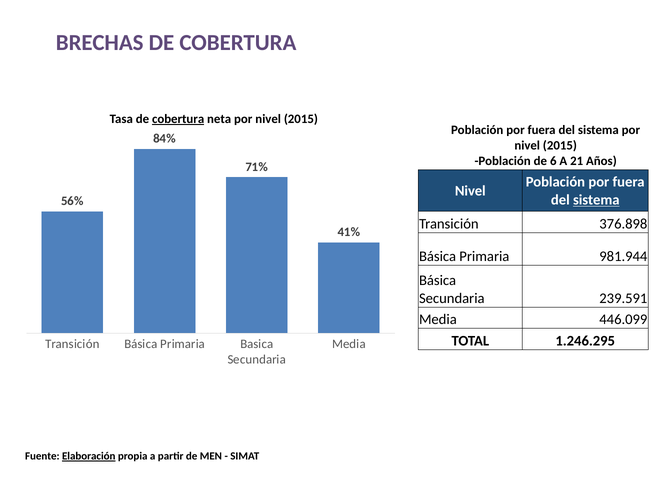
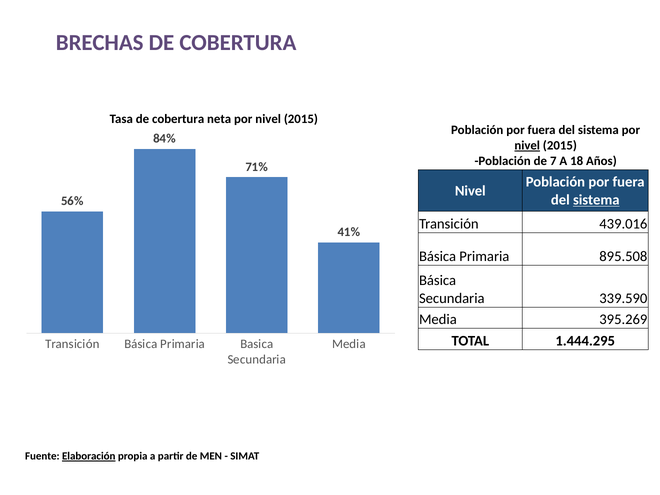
cobertura underline: present -> none (178, 119)
nivel underline: none -> present (527, 146)
6: 6 -> 7 (553, 161)
21: 21 -> 18 (577, 161)
376.898: 376.898 -> 439.016 (623, 224)
981.944: 981.944 -> 895.508 (623, 256)
239.591: 239.591 -> 339.590 (623, 298)
446.099: 446.099 -> 395.269 (623, 320)
1.246.295: 1.246.295 -> 1.444.295 (585, 341)
